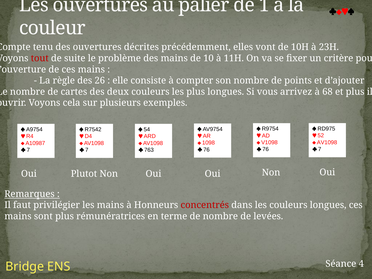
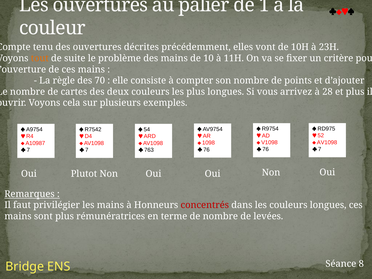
tout colour: red -> orange (40, 58)
26: 26 -> 70 (100, 81)
68: 68 -> 28 (327, 92)
4: 4 -> 8 (361, 264)
